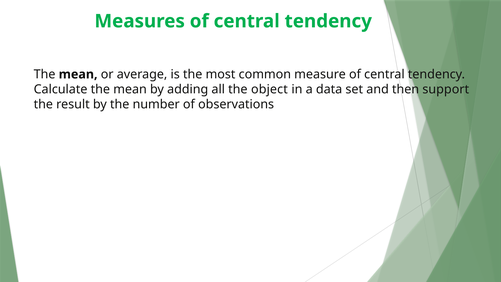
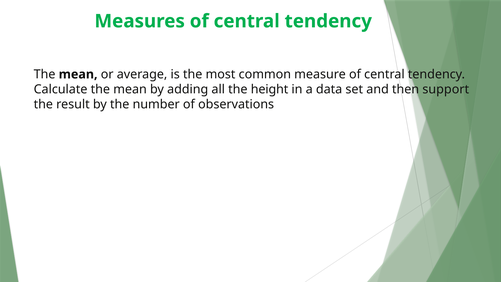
object: object -> height (270, 89)
